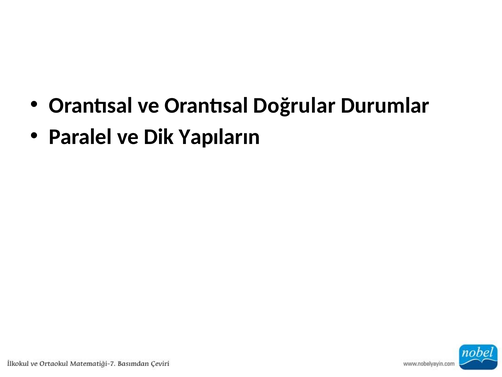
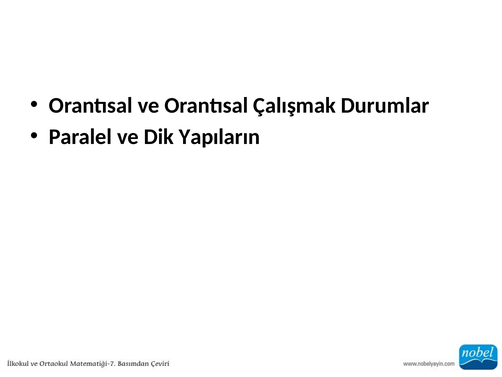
Doğrular: Doğrular -> Çalışmak (295, 105)
